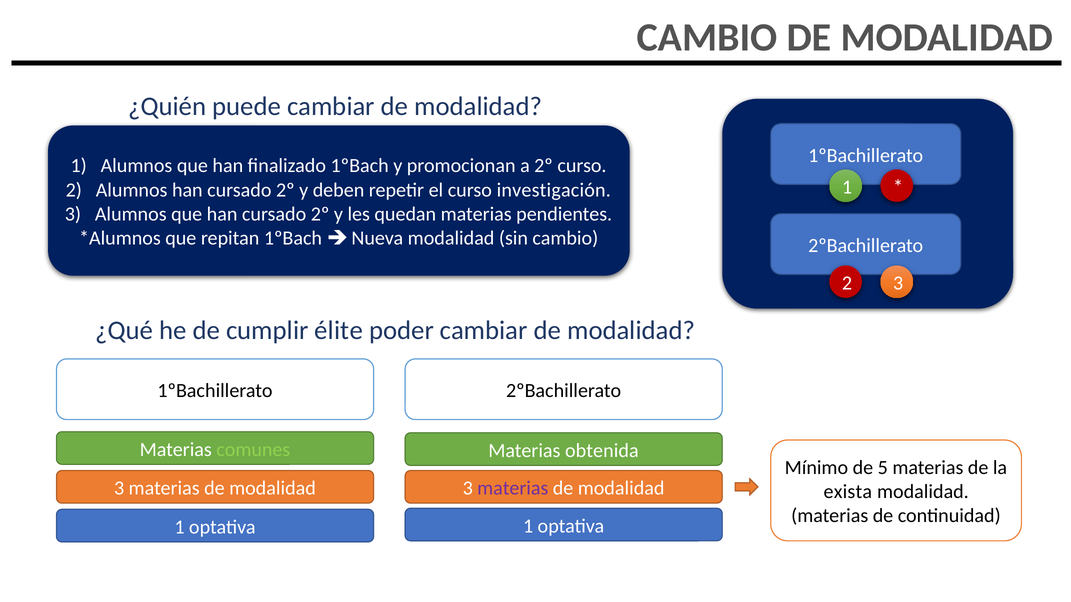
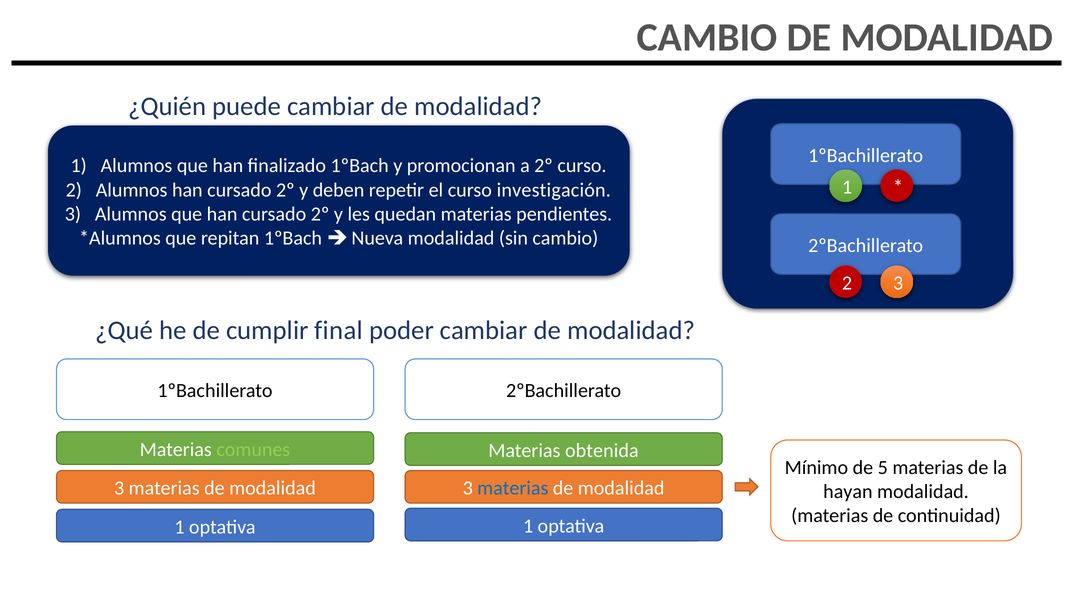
élite: élite -> final (339, 331)
materias colour: purple -> blue (513, 489)
exista: exista -> hayan (848, 492)
